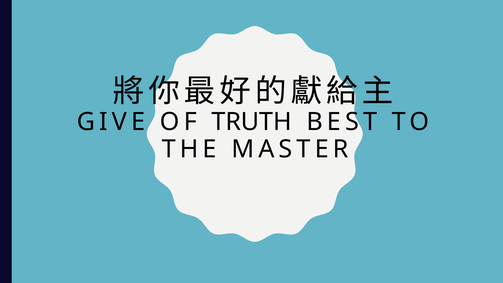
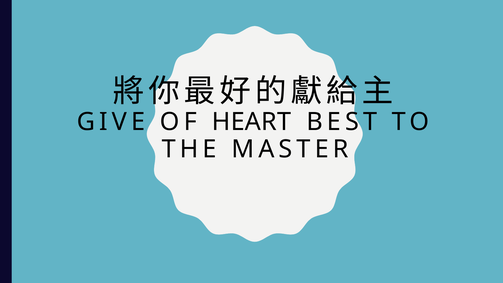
TRUTH: TRUTH -> HEART (251, 122)
